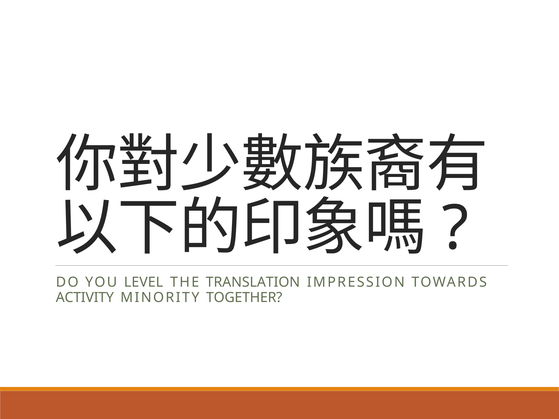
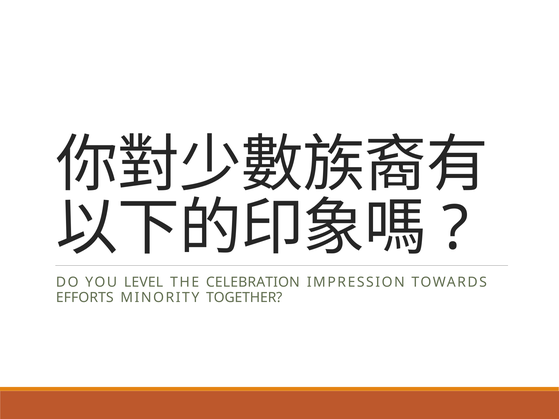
TRANSLATION: TRANSLATION -> CELEBRATION (253, 283)
ACTIVITY: ACTIVITY -> EFFORTS (85, 298)
